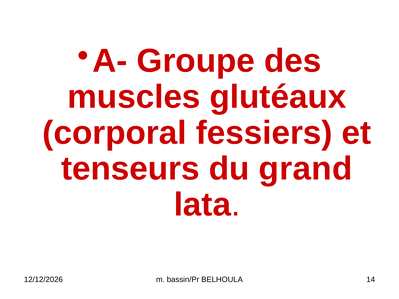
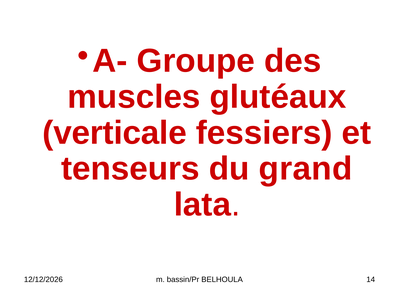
corporal: corporal -> verticale (115, 133)
